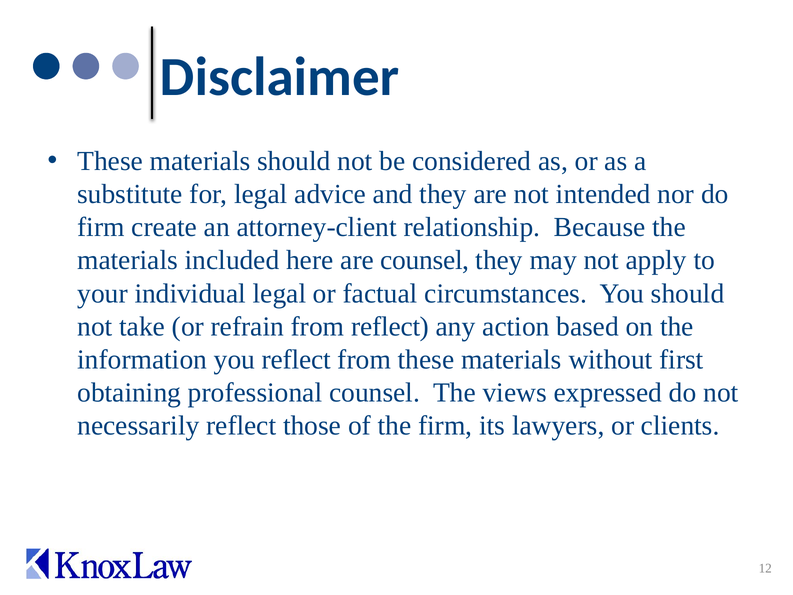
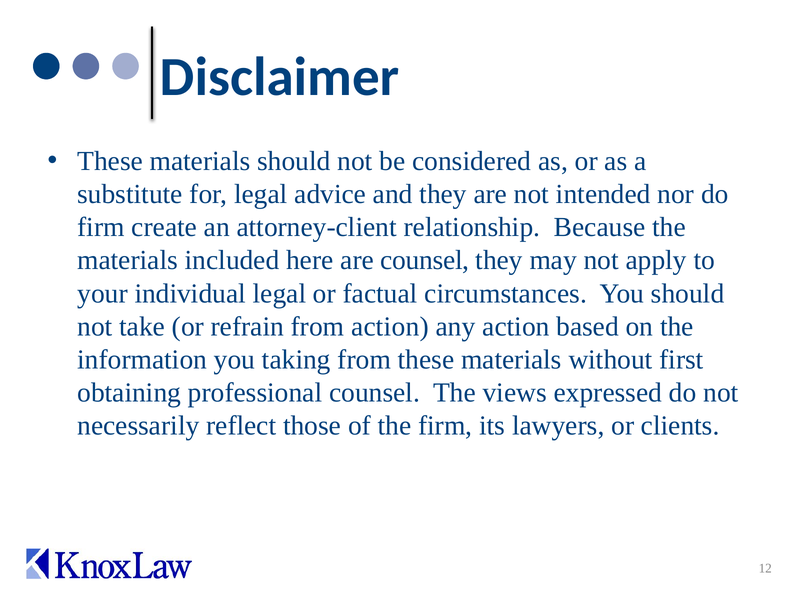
from reflect: reflect -> action (390, 326)
you reflect: reflect -> taking (296, 359)
